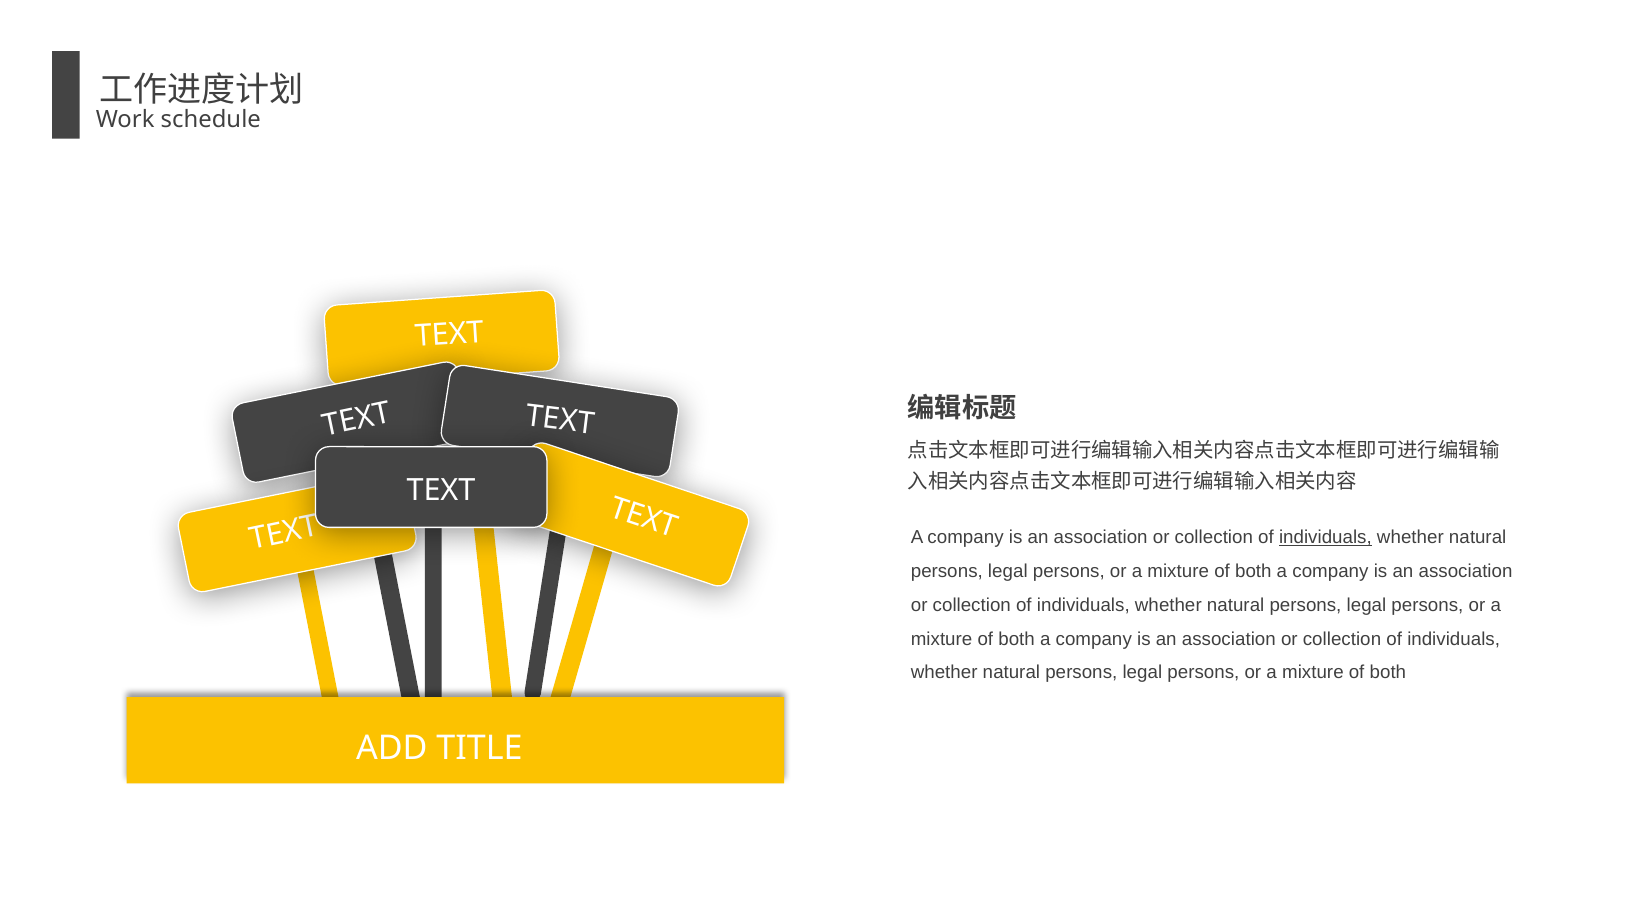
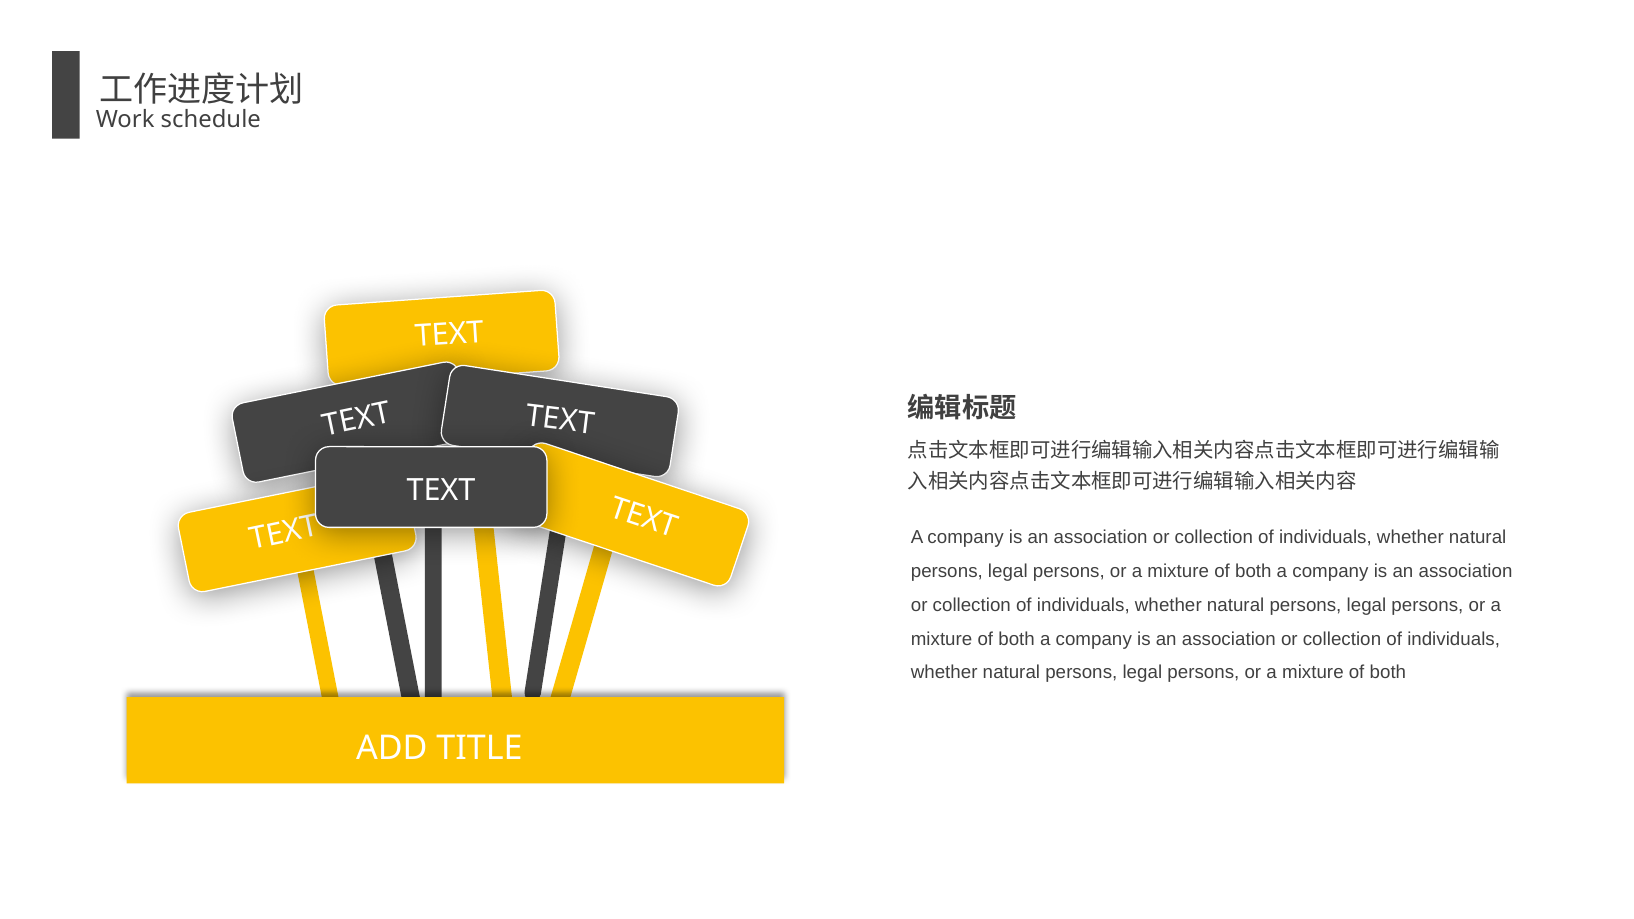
individuals underline: present -> none (1325, 538)
